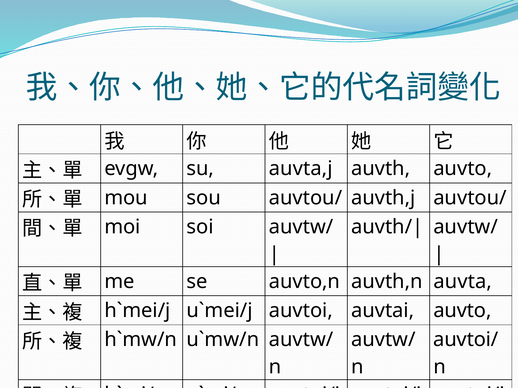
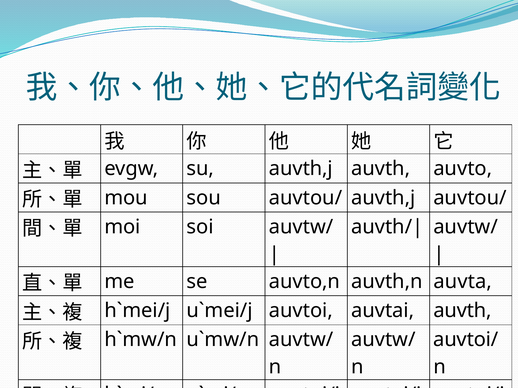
su auvta,j: auvta,j -> auvth,j (301, 169)
auvtai auvto: auvto -> auvth (462, 311)
